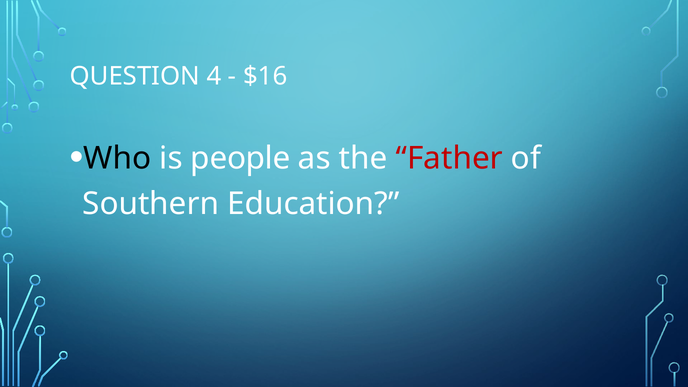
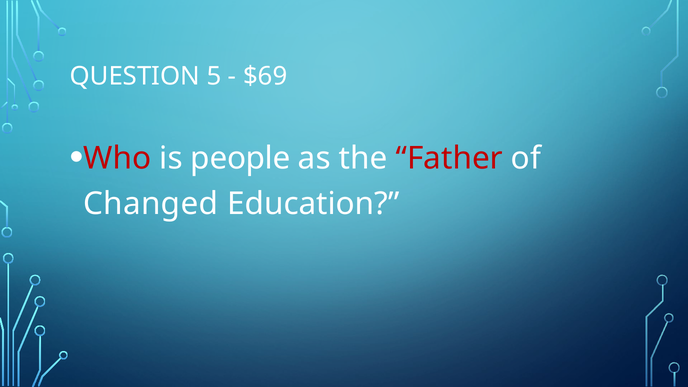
4: 4 -> 5 (214, 76)
$16: $16 -> $69 (265, 76)
Who colour: black -> red (117, 158)
Southern: Southern -> Changed (151, 204)
